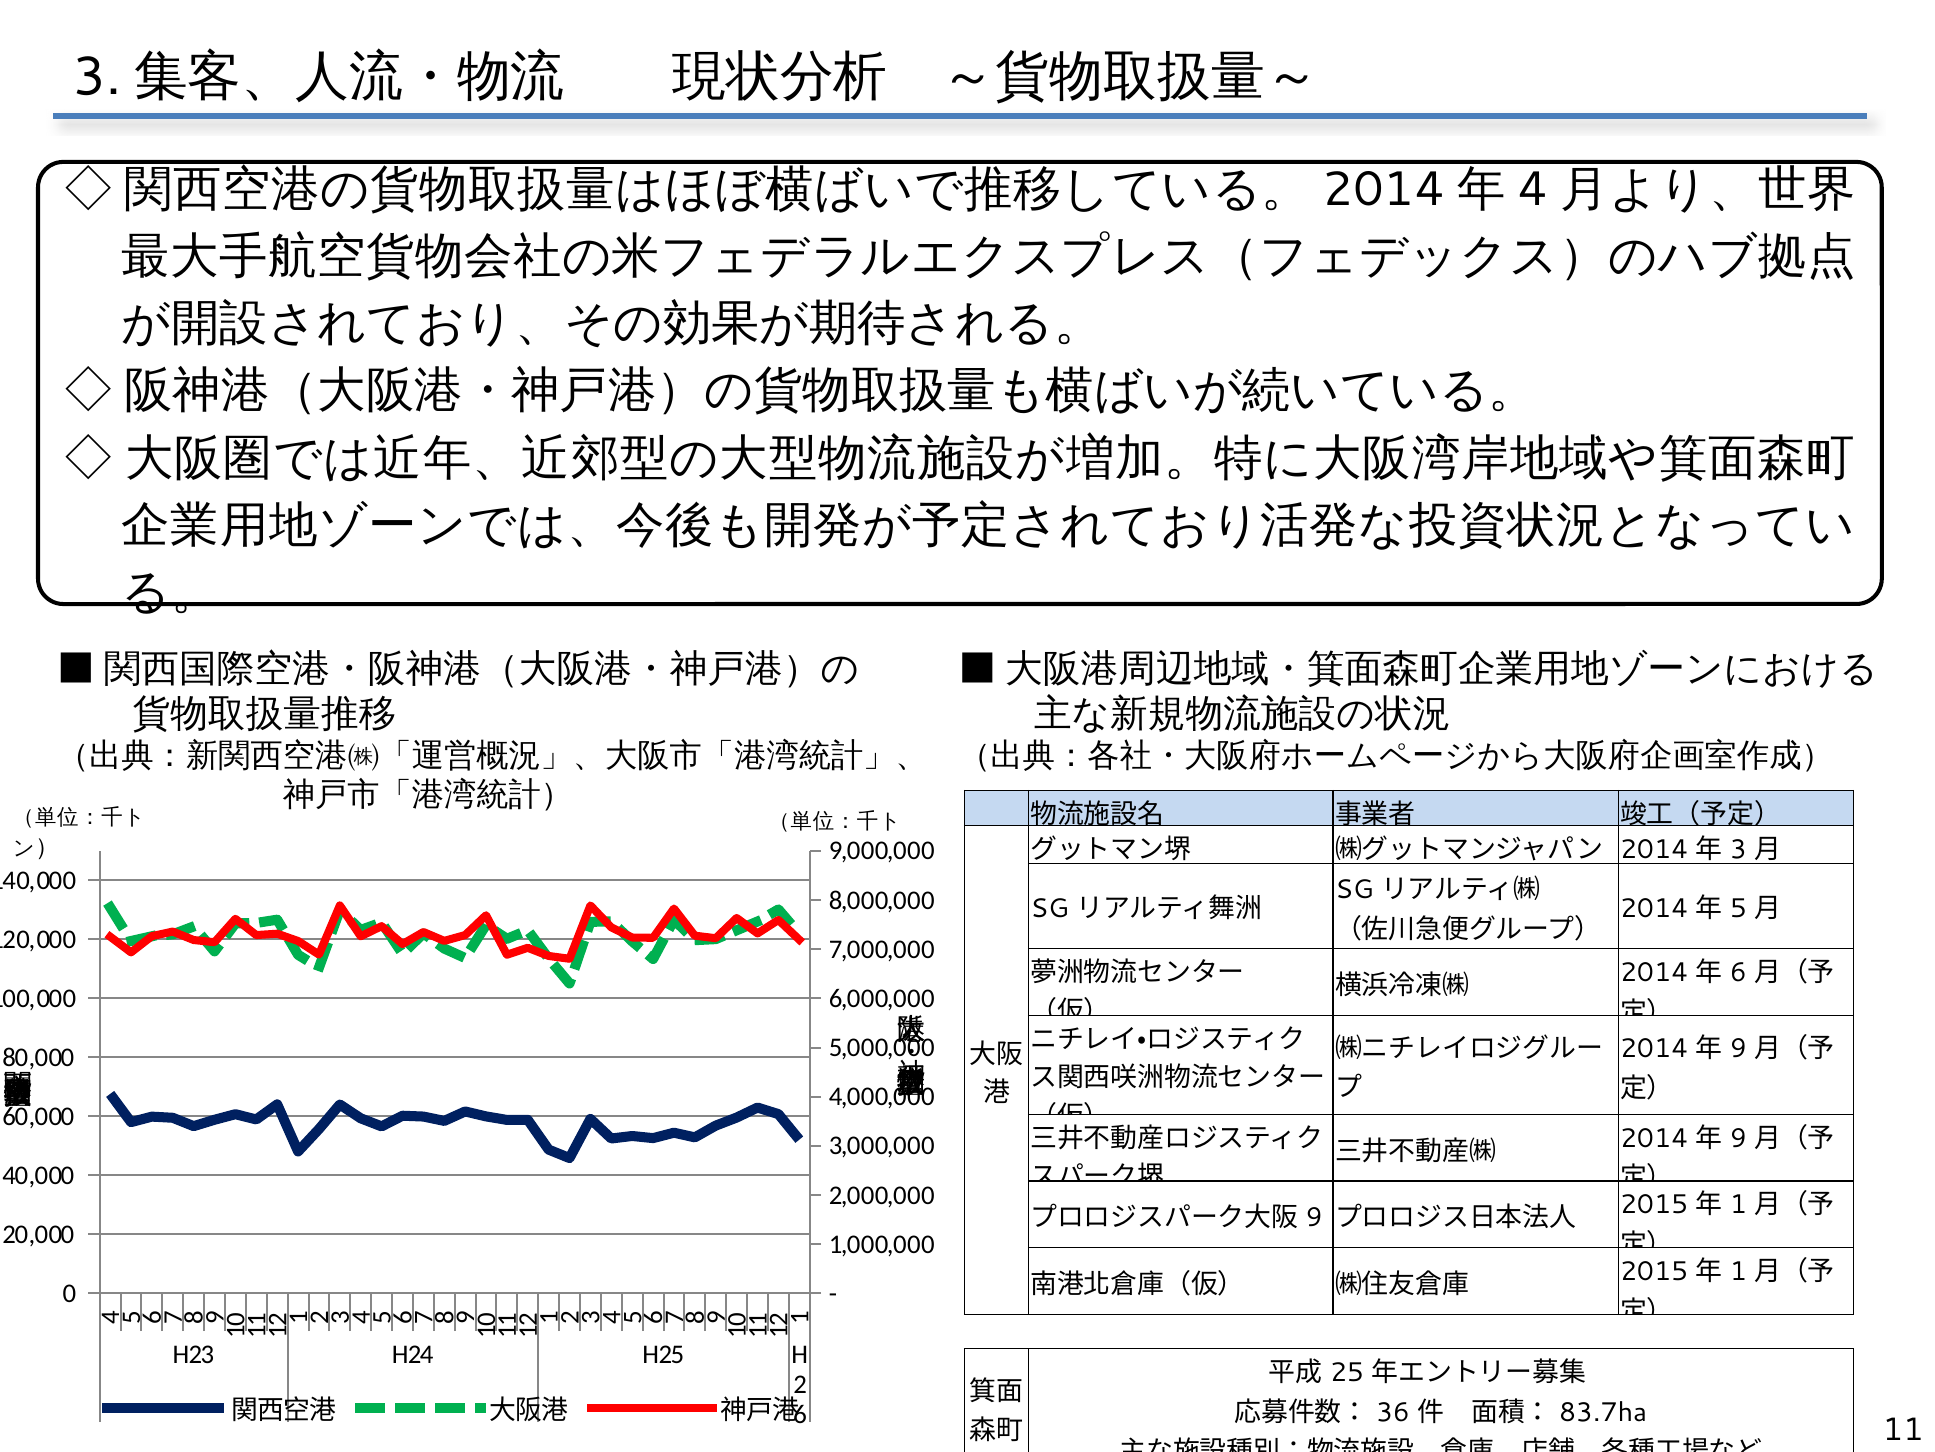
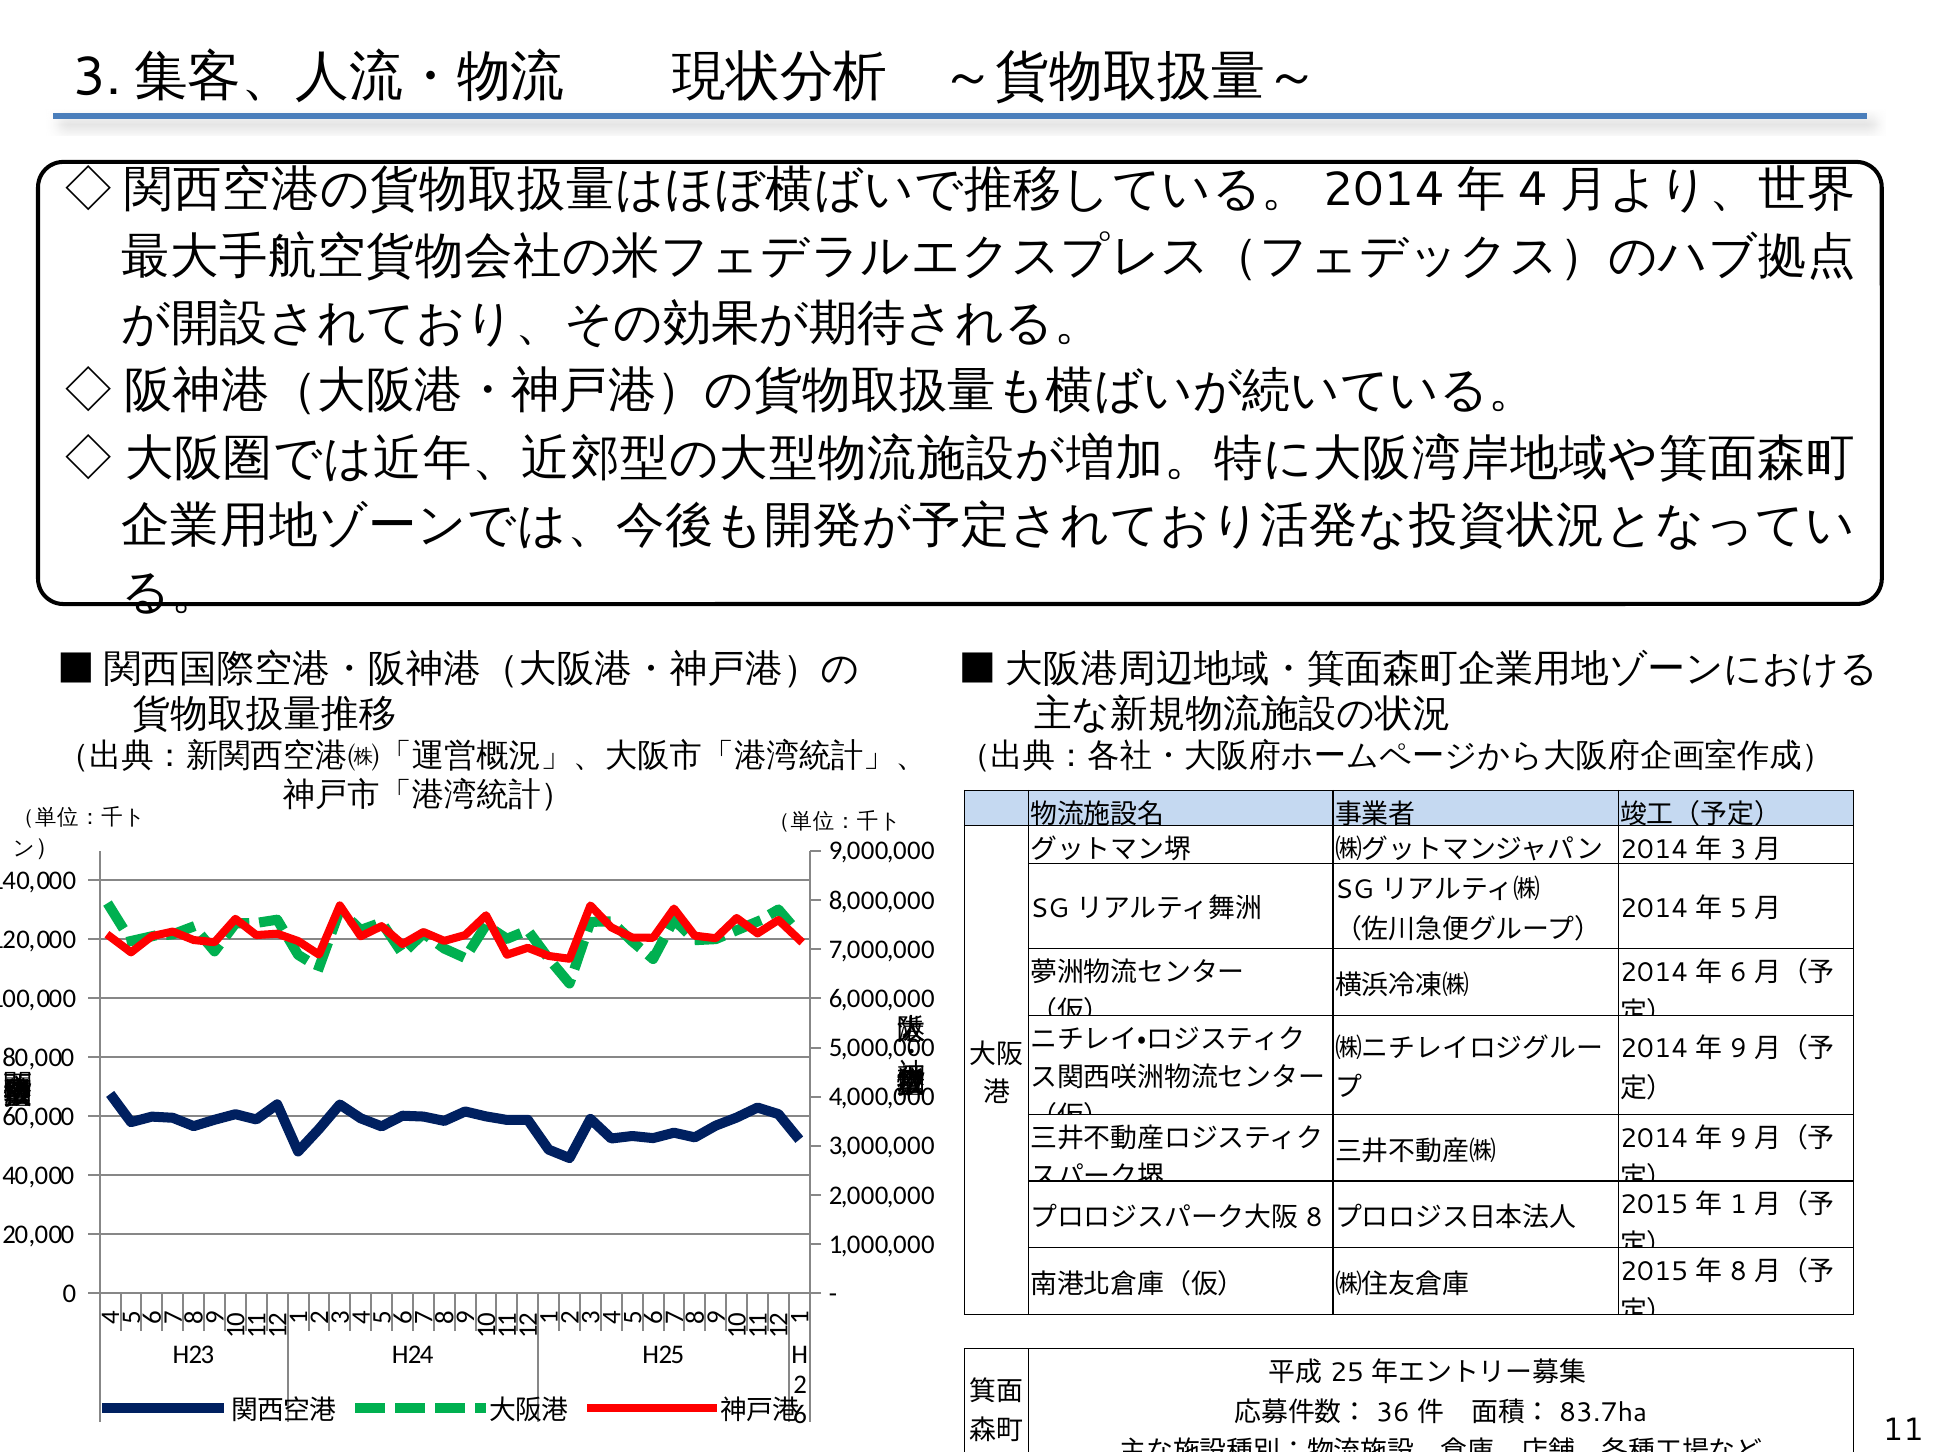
9: 9 -> 8 (1314, 1217)
1: 1 -> 8 (1738, 1271)
